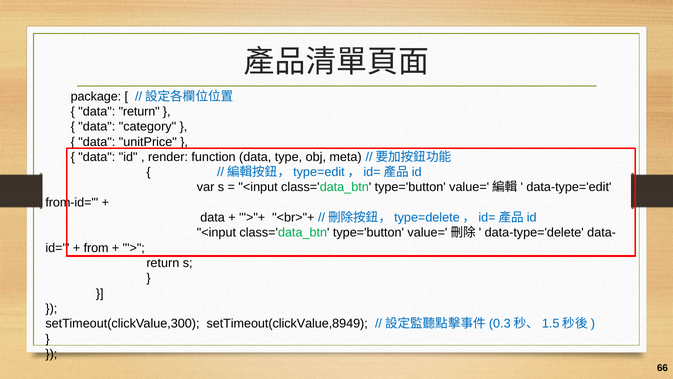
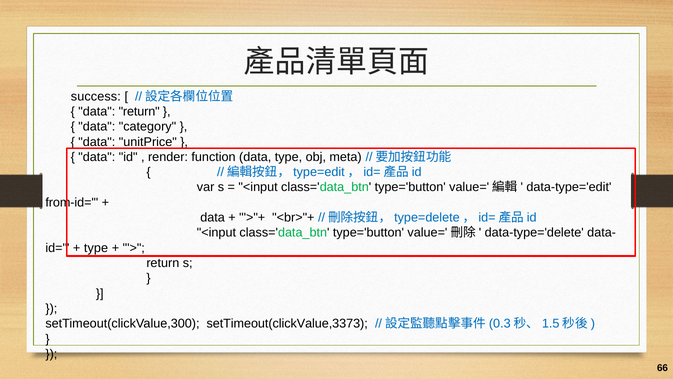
package: package -> success (96, 96)
from: from -> type (96, 248)
setTimeout(clickValue,8949: setTimeout(clickValue,8949 -> setTimeout(clickValue,3373 (287, 323)
